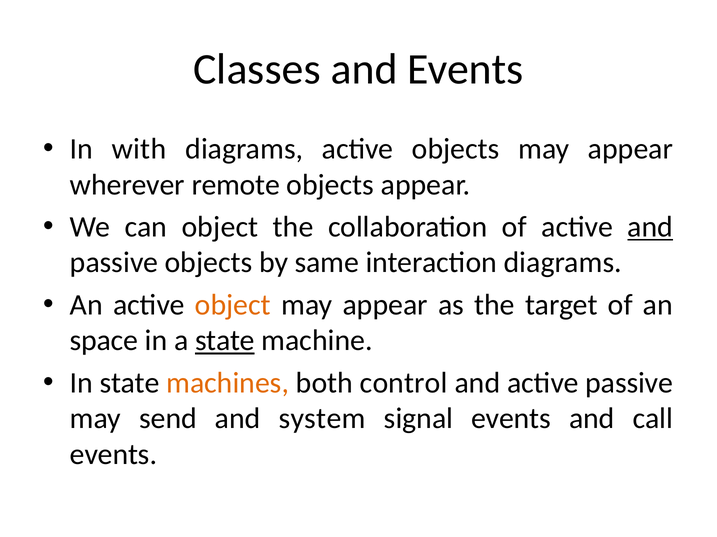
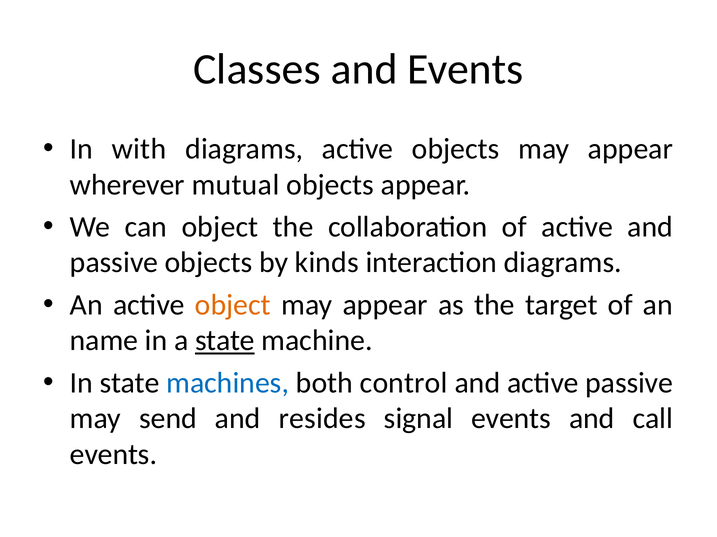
remote: remote -> mutual (236, 185)
and underline: present -> none (650, 227)
same: same -> kinds (327, 263)
space: space -> name (104, 341)
machines colour: orange -> blue (228, 383)
system: system -> resides (322, 419)
